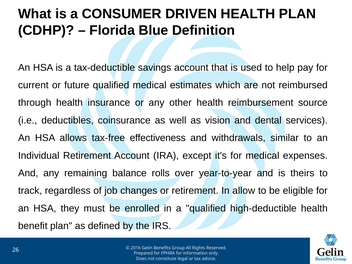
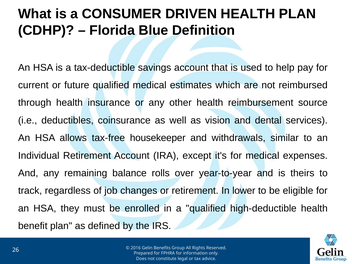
effectiveness: effectiveness -> housekeeper (158, 138)
allow: allow -> lower (244, 191)
